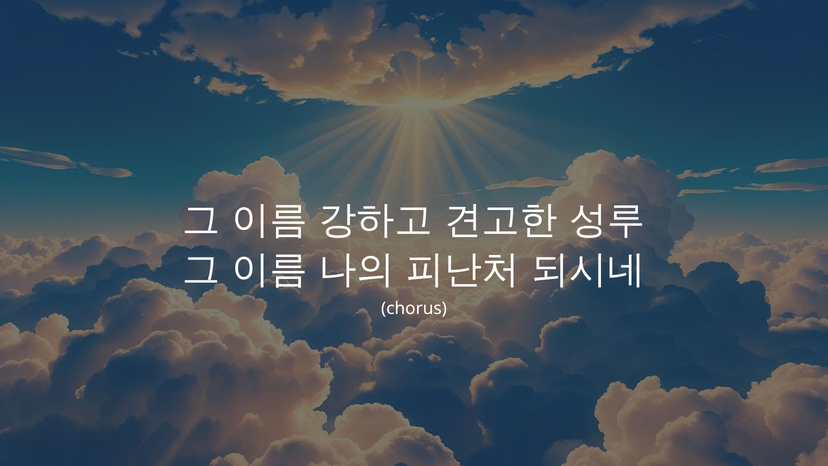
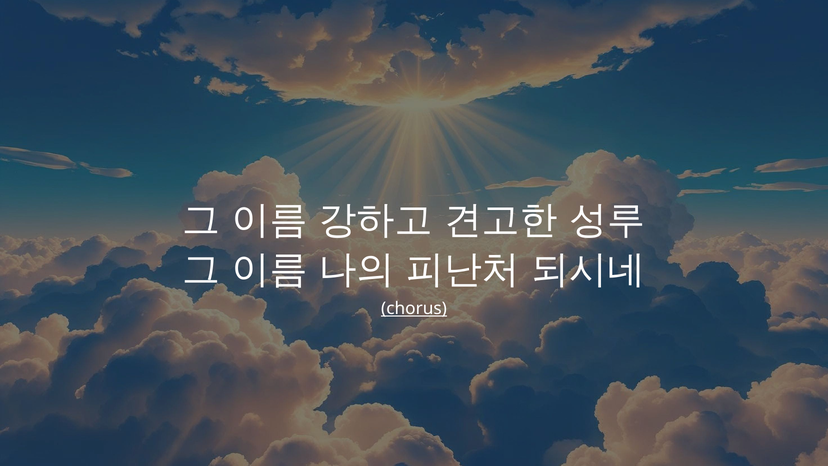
chorus underline: none -> present (414, 308)
